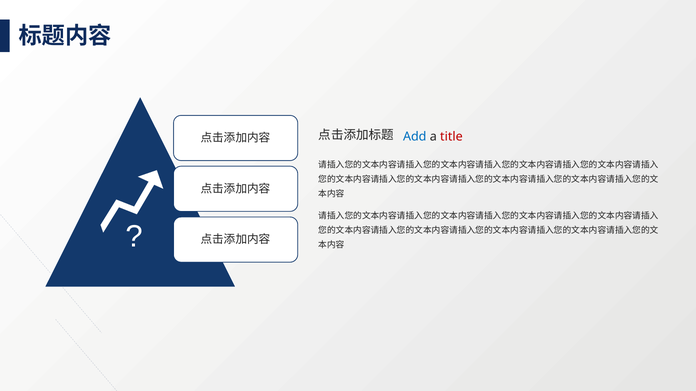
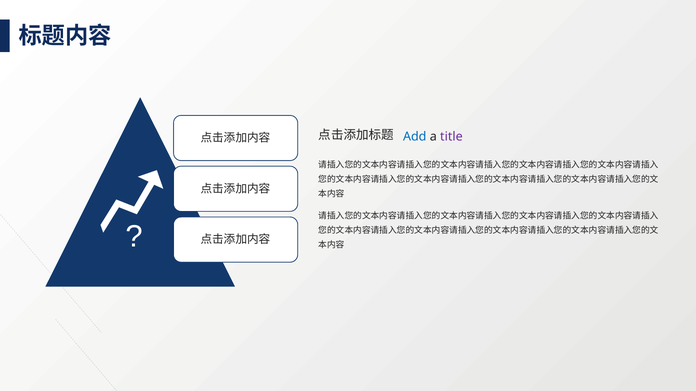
title colour: red -> purple (451, 137)
